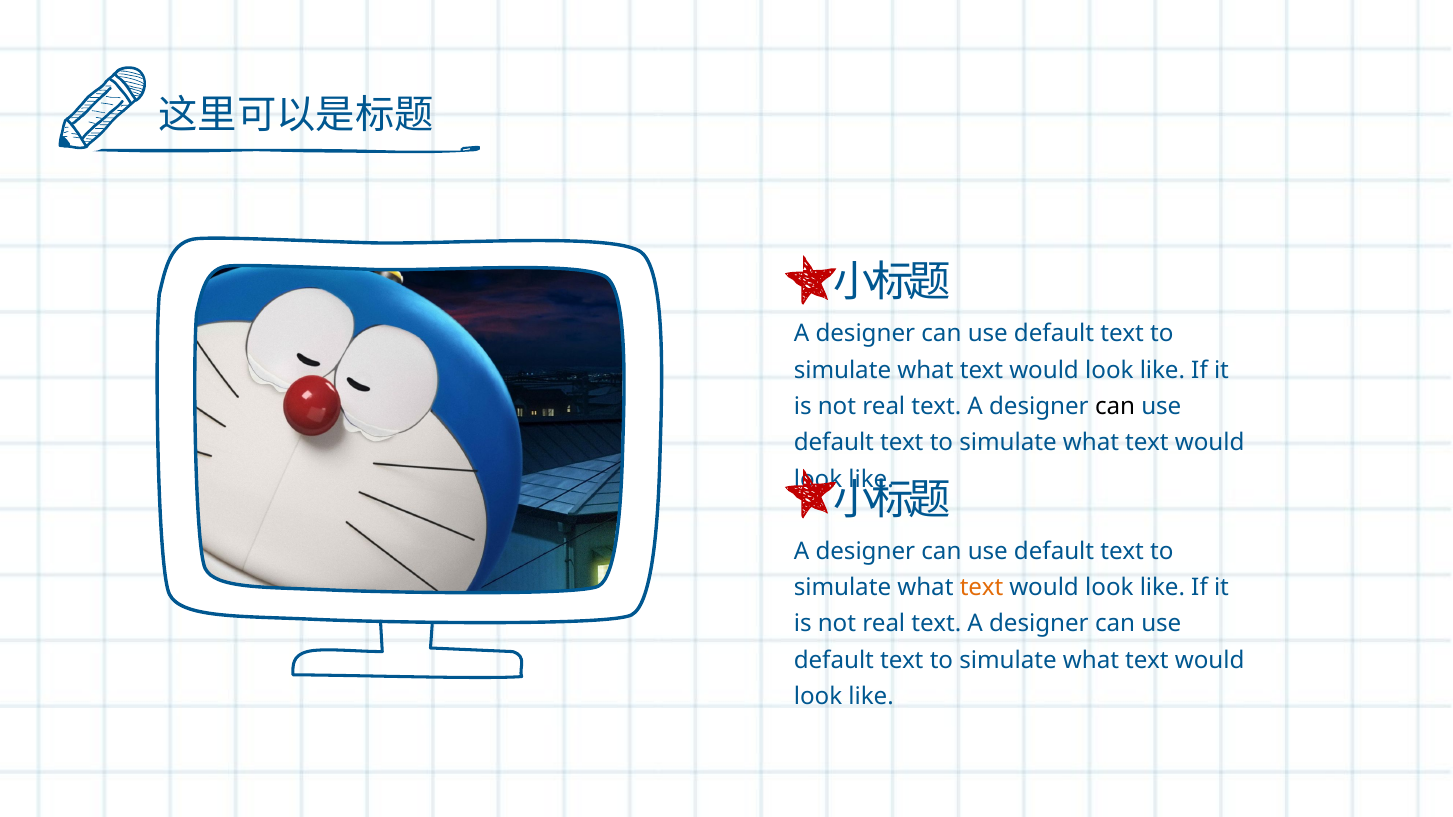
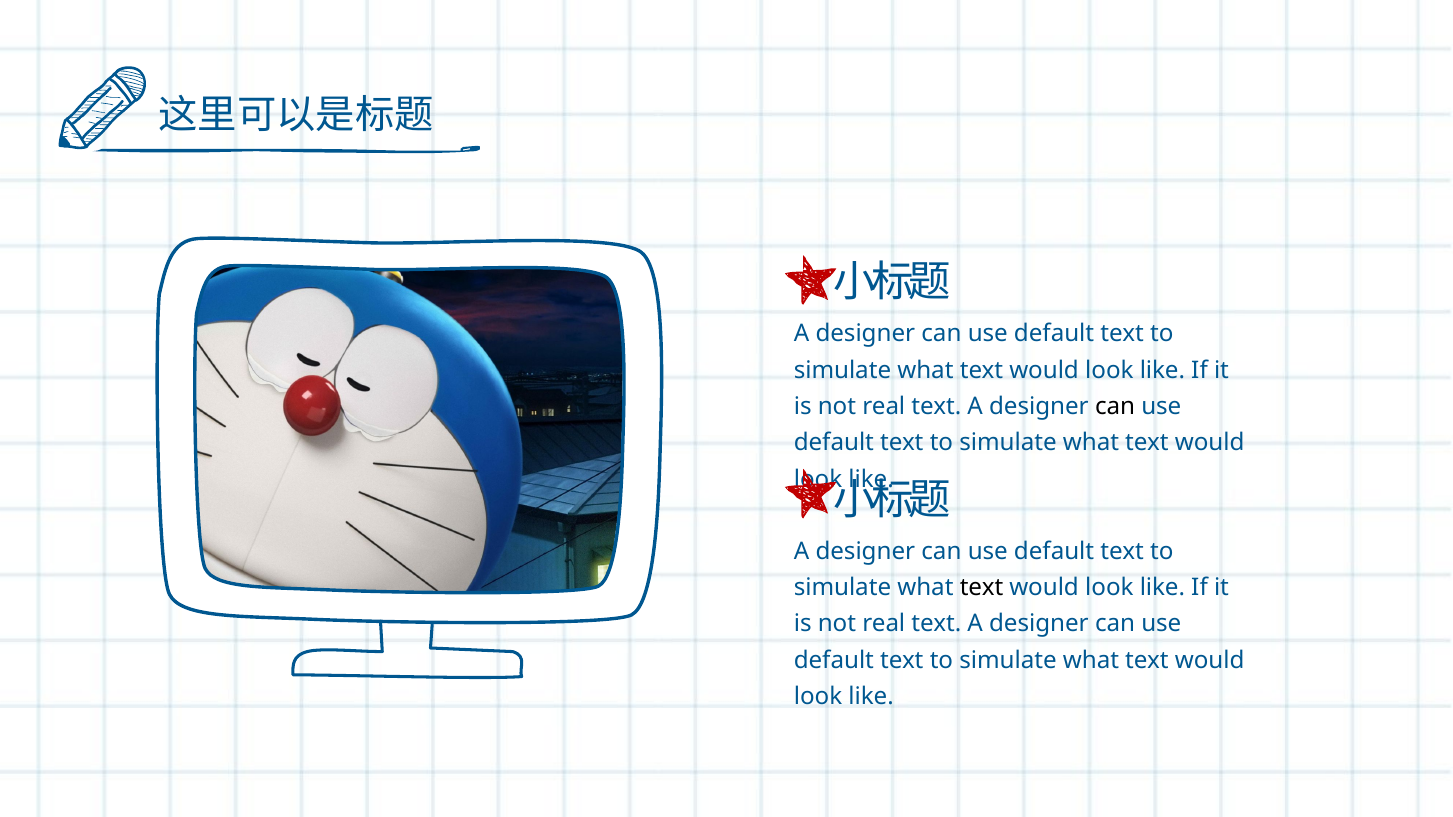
text colour: orange -> black (982, 588)
